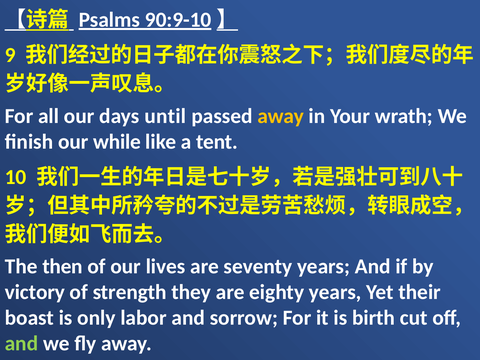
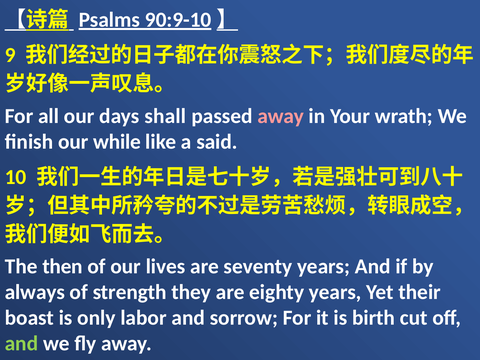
until: until -> shall (165, 116)
away colour: yellow -> pink (281, 116)
tent: tent -> said (217, 142)
victory: victory -> always (35, 292)
